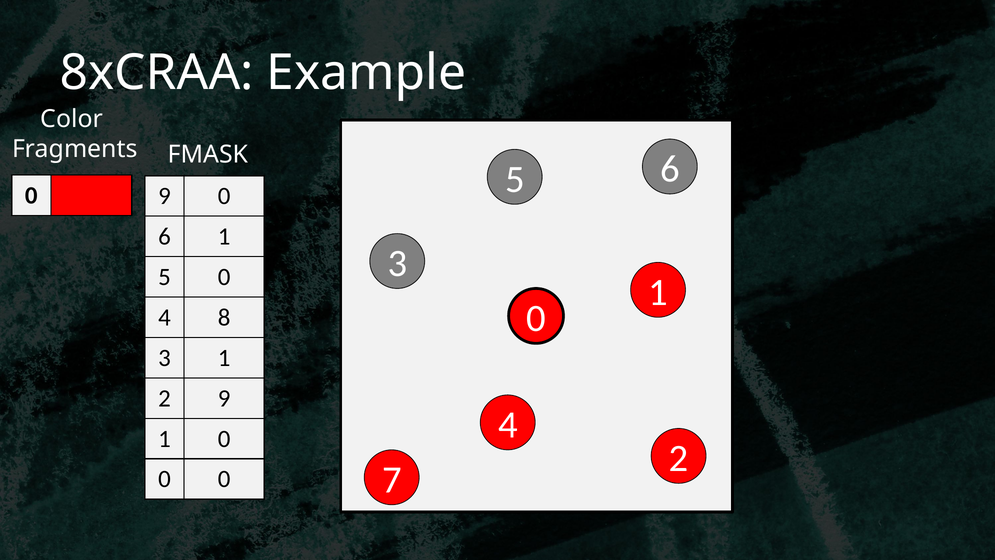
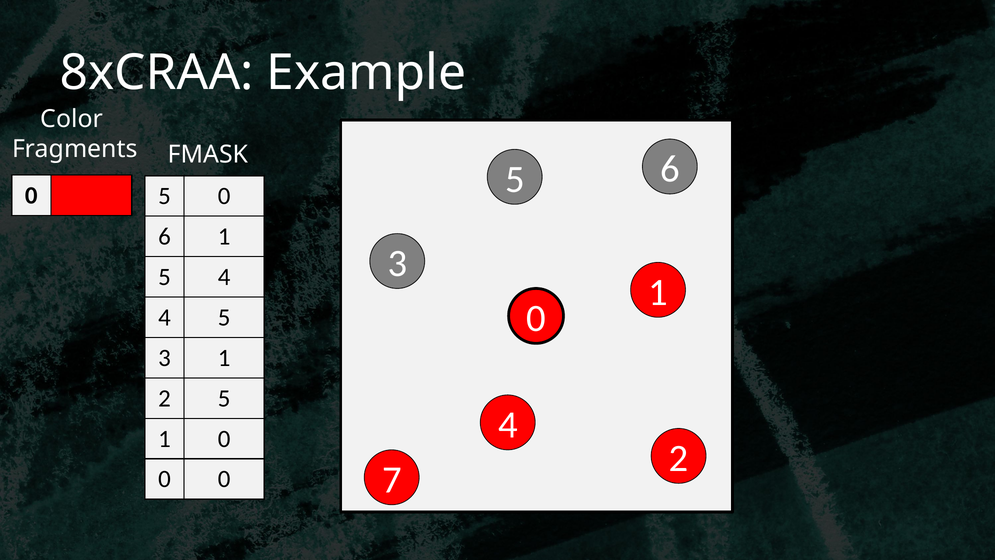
9: 9 -> 5 (164, 196)
5 0: 0 -> 4 (224, 277)
4 8: 8 -> 5 (224, 317)
2 9: 9 -> 5 (224, 398)
